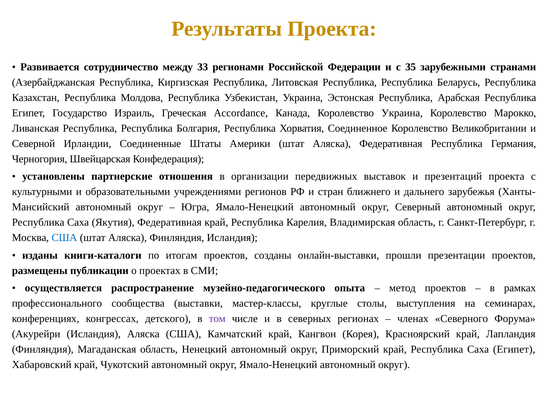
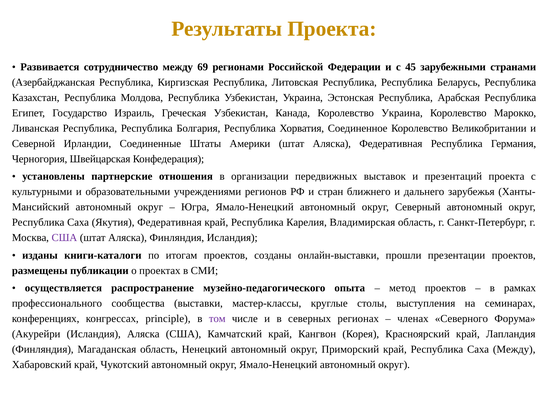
33: 33 -> 69 (203, 67)
35: 35 -> 45 (411, 67)
Греческая Accordance: Accordance -> Узбекистан (241, 113)
США colour: blue -> purple (64, 238)
детского: детского -> principle (168, 319)
Саха Египет: Египет -> Между (514, 349)
